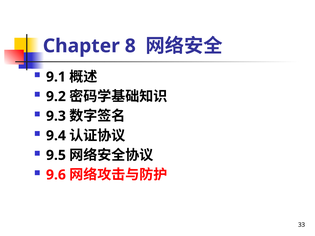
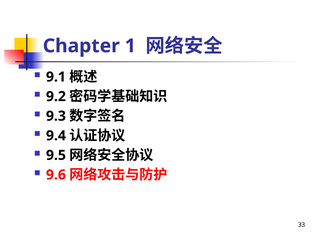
8: 8 -> 1 (130, 46)
